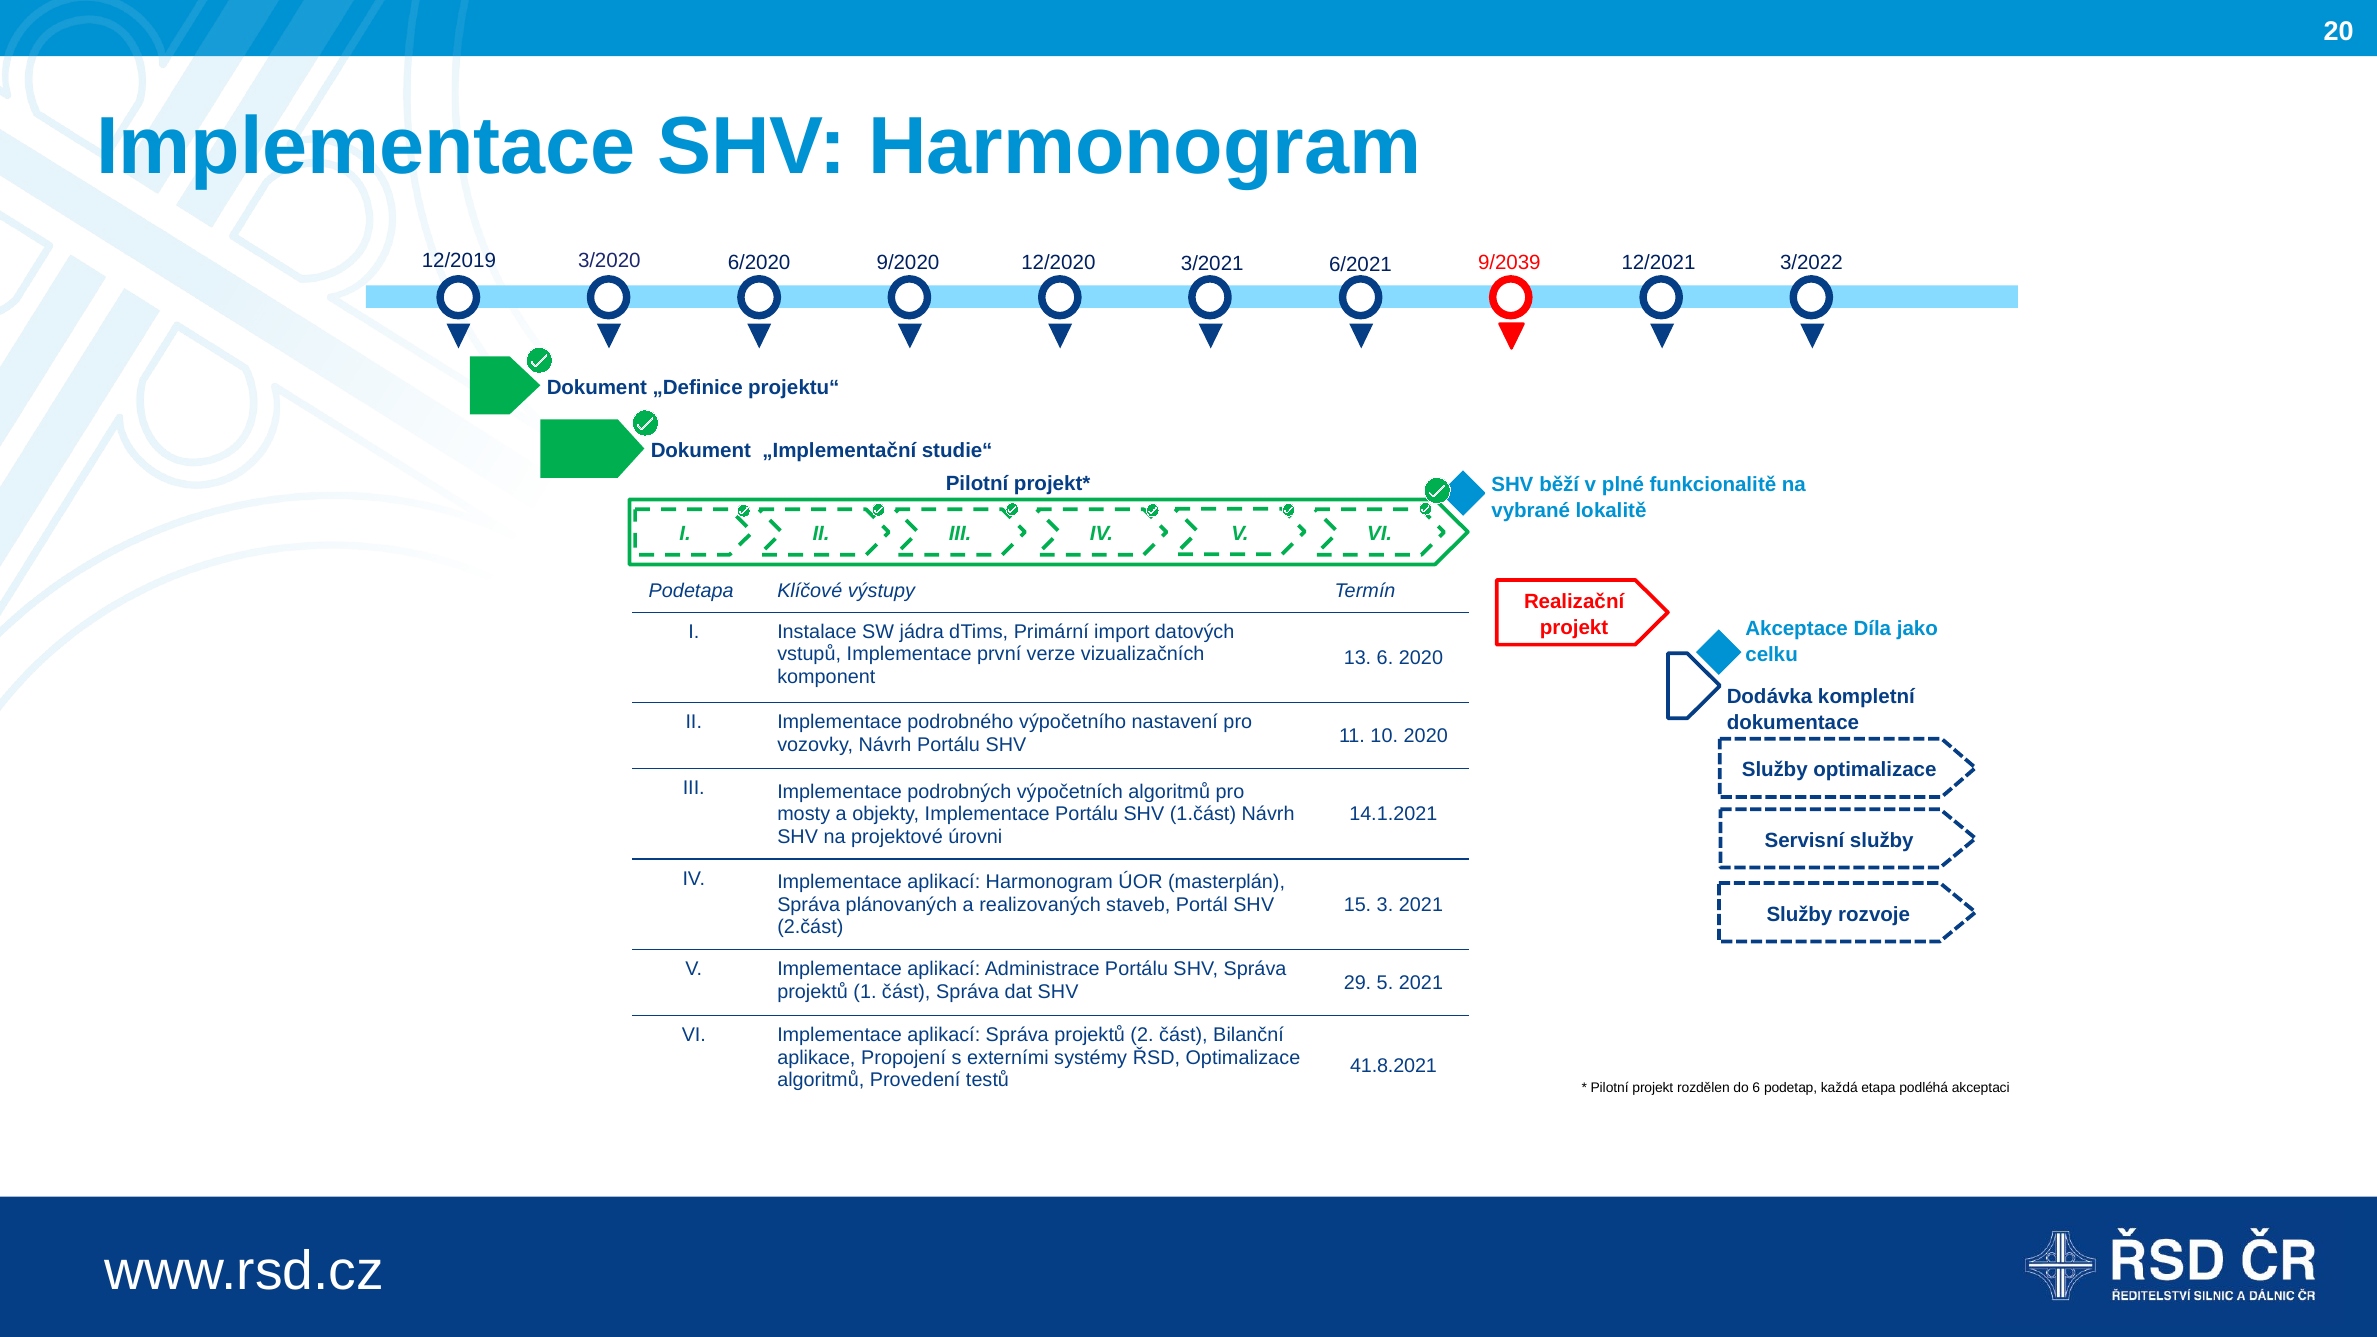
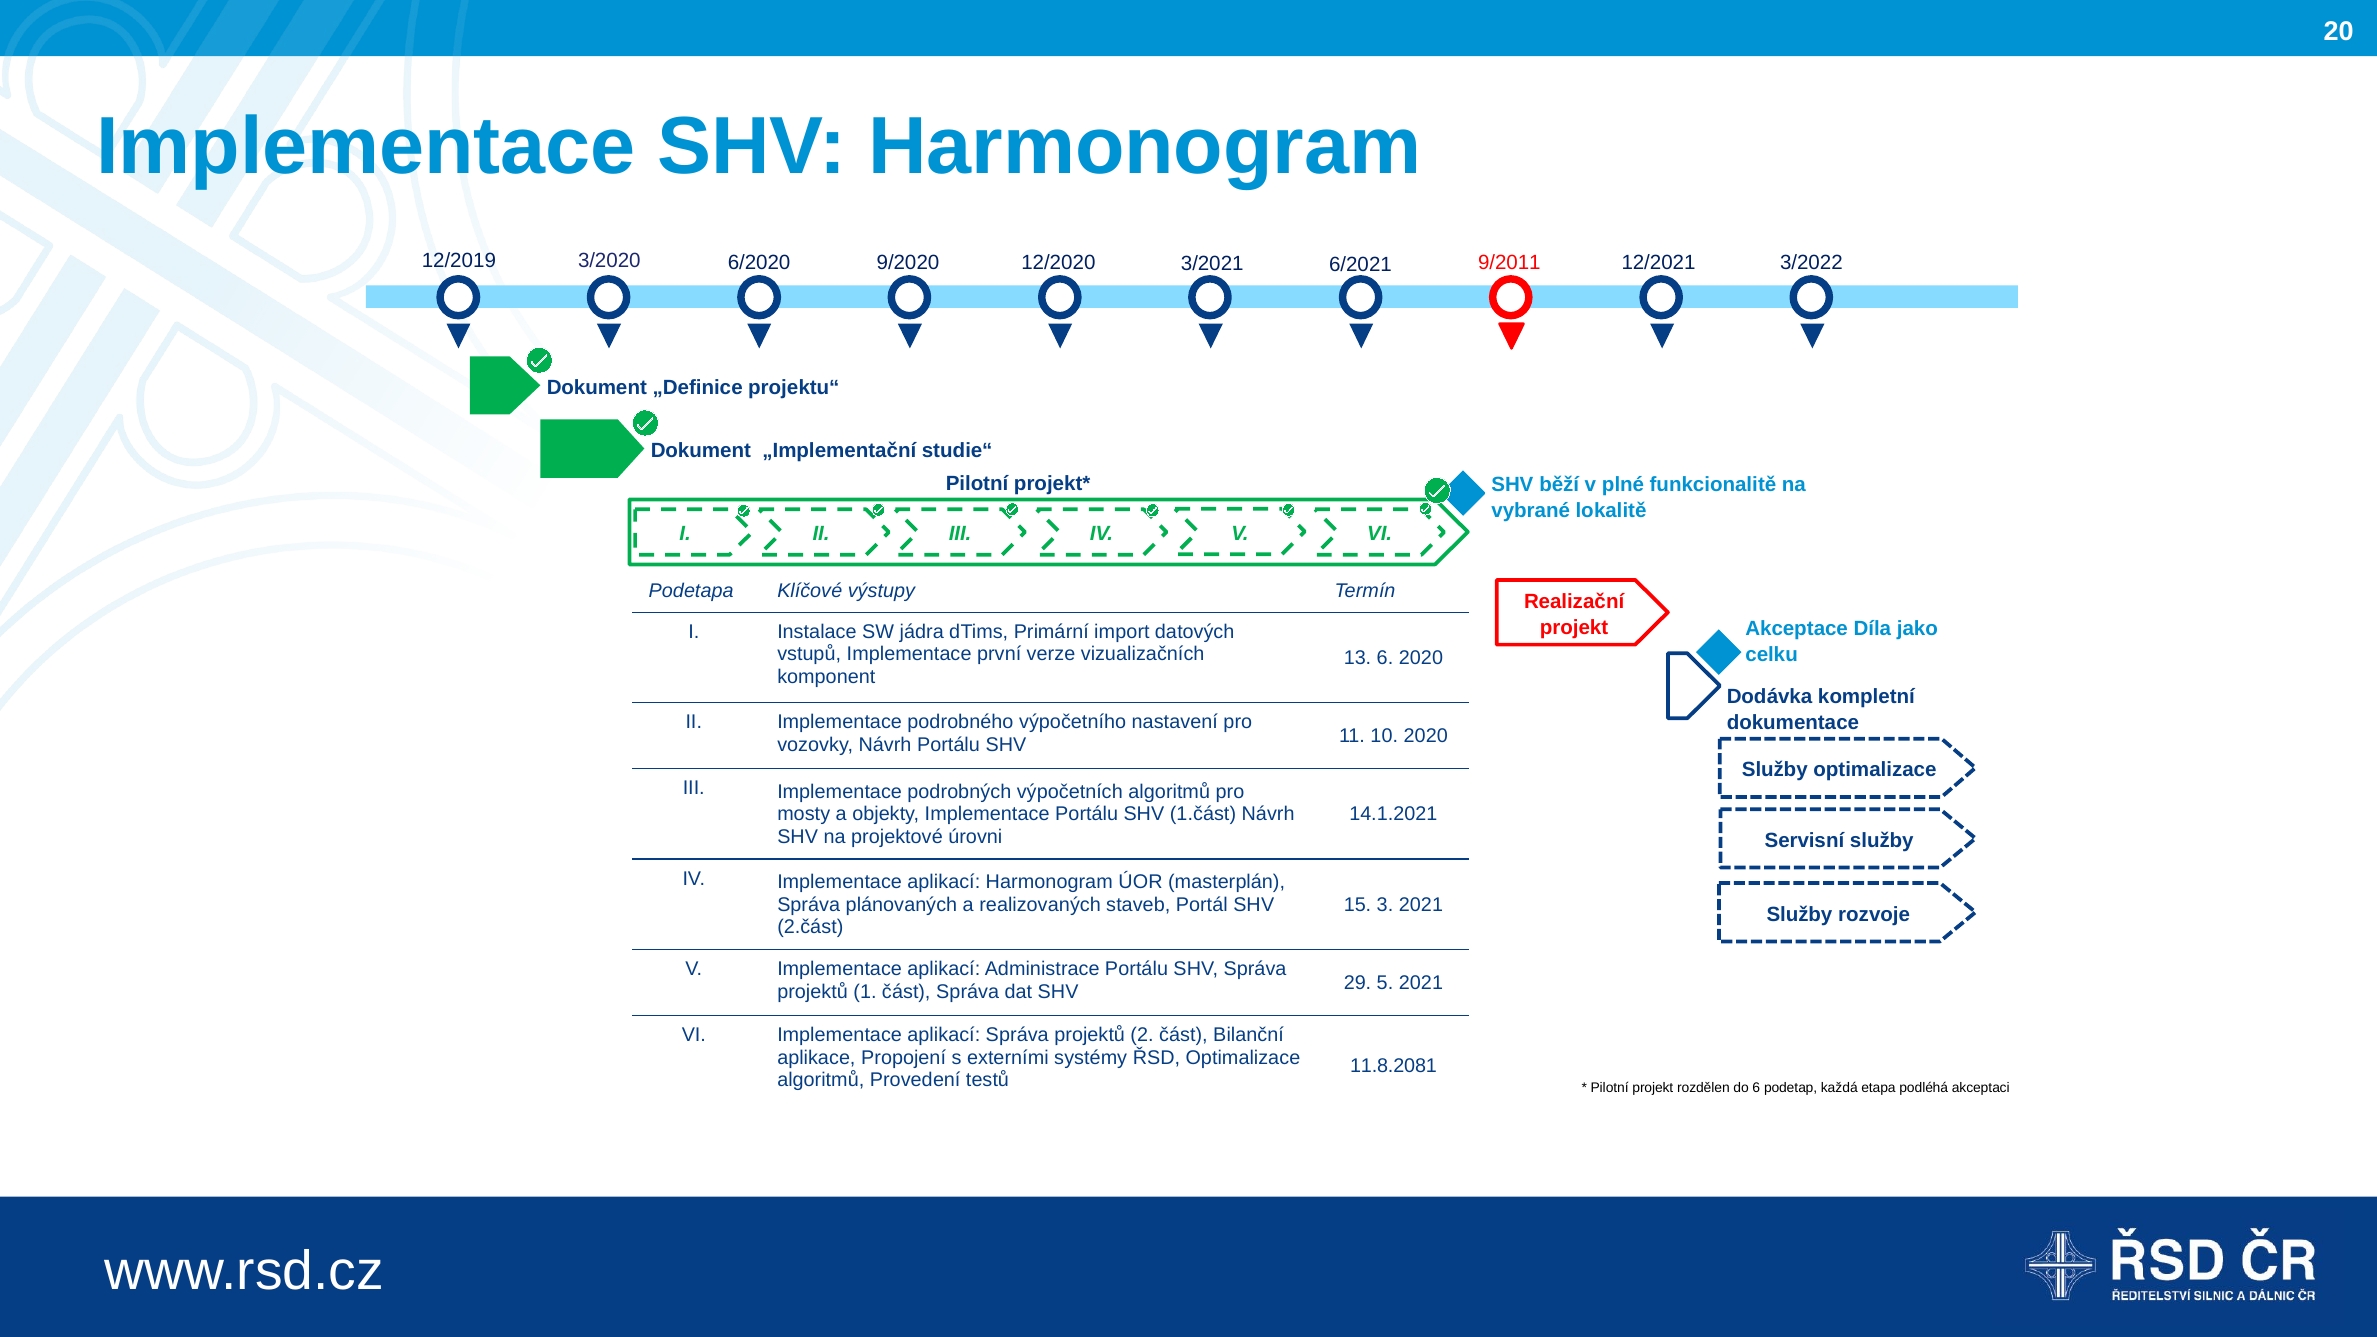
9/2039: 9/2039 -> 9/2011 (1509, 263)
41.8.2021: 41.8.2021 -> 11.8.2081 (1393, 1066)
